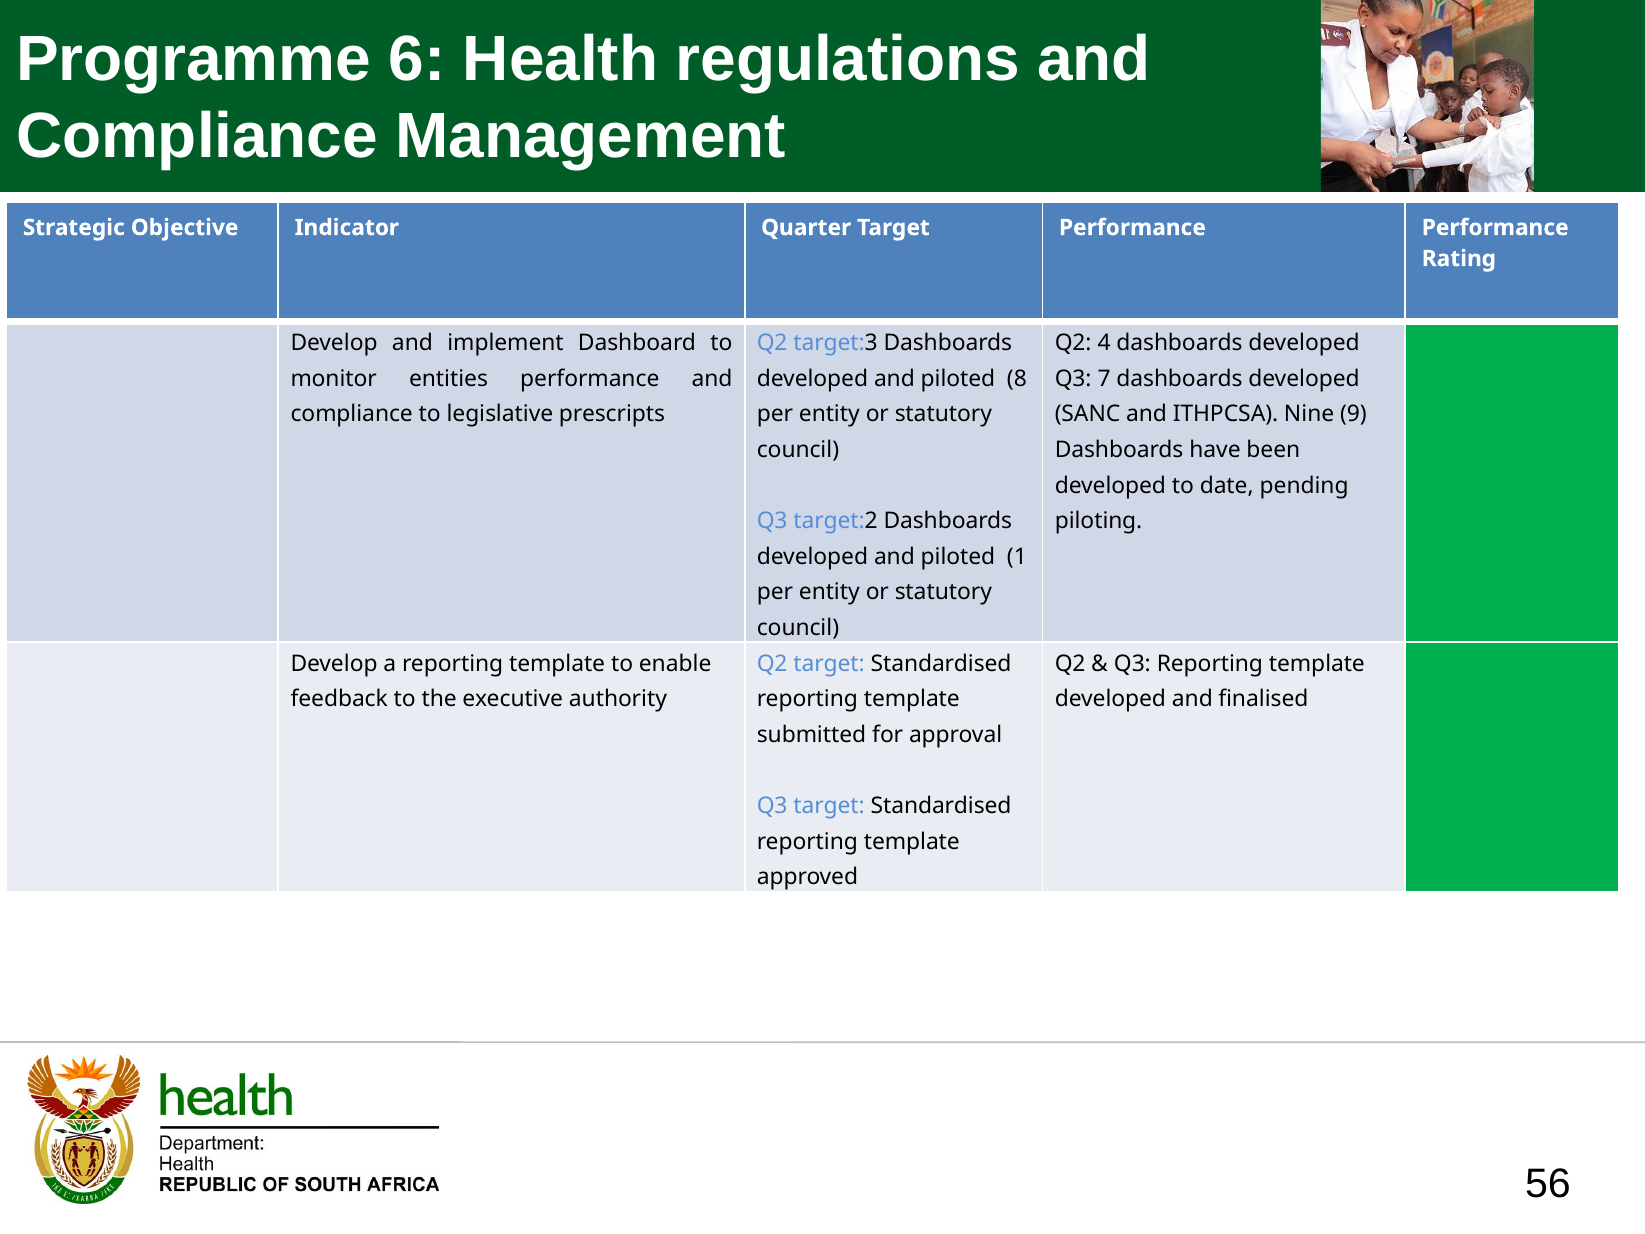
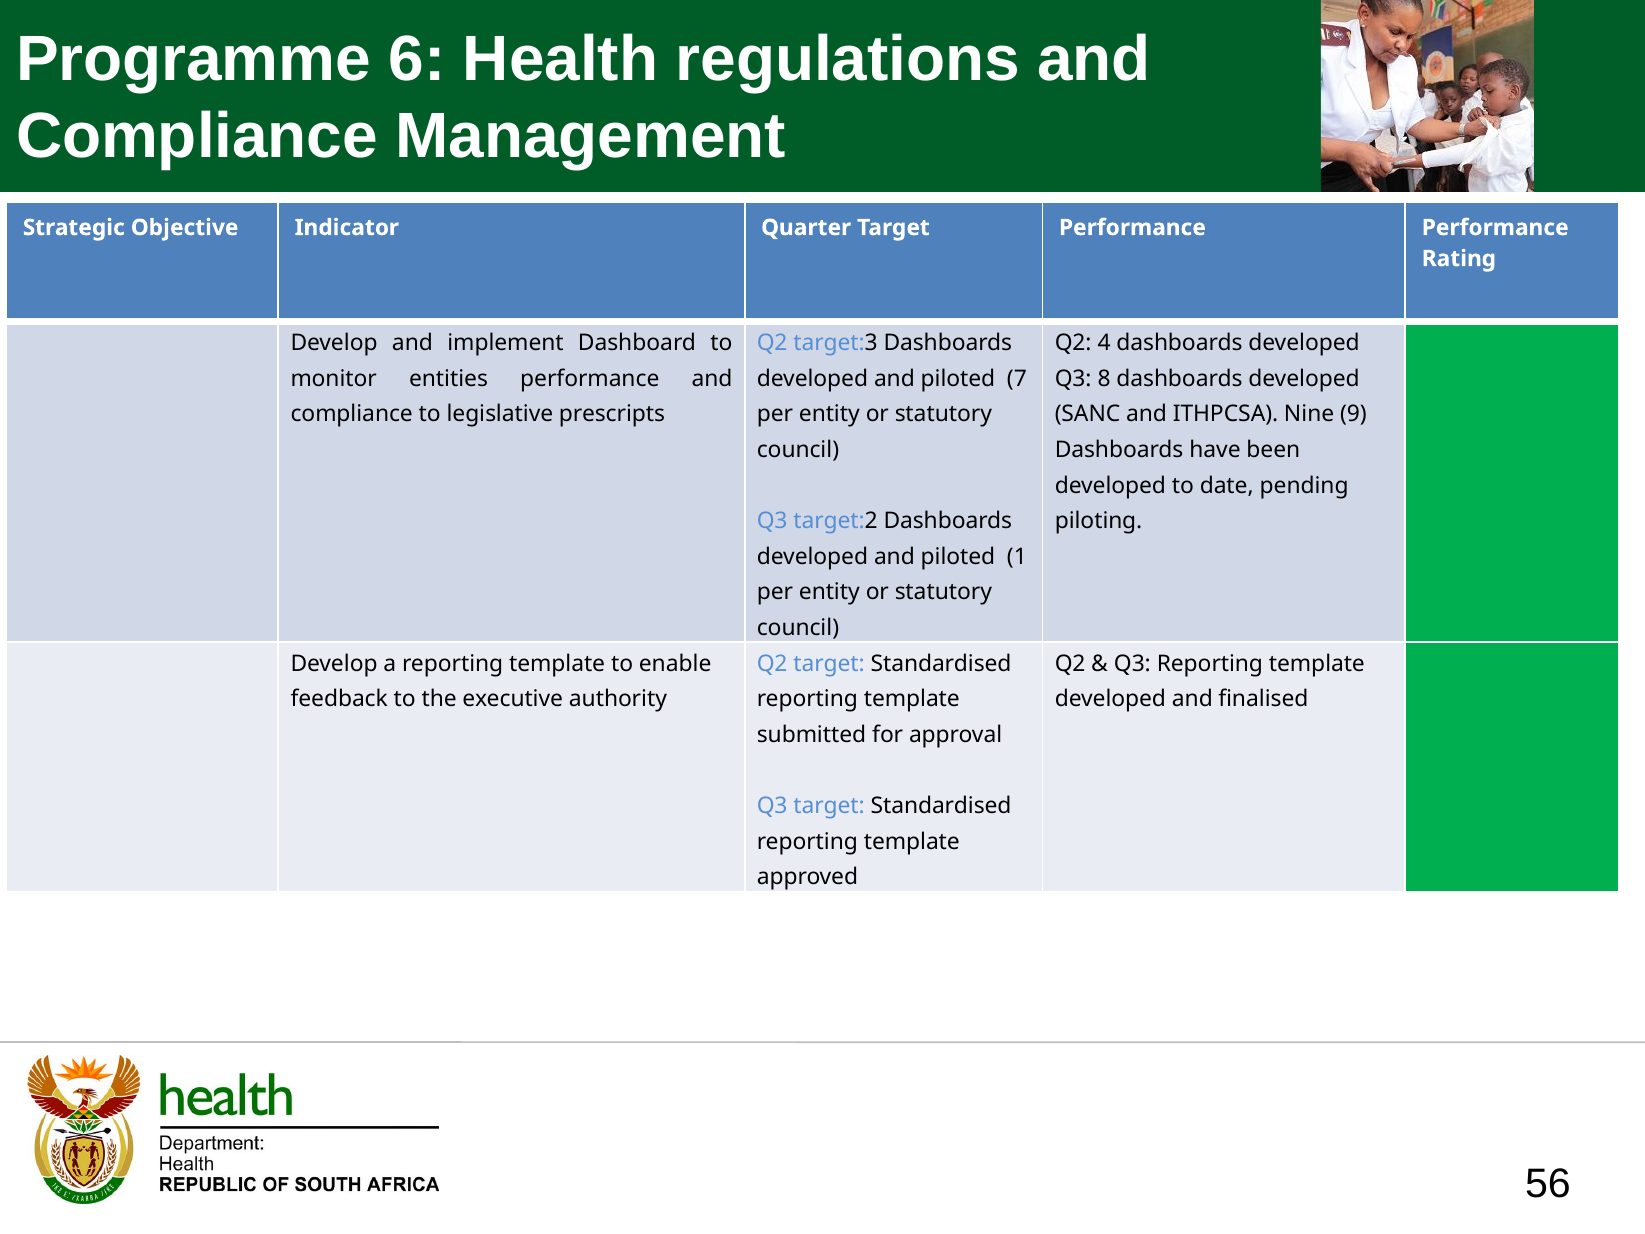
8: 8 -> 7 (1017, 379)
7: 7 -> 8 (1104, 379)
